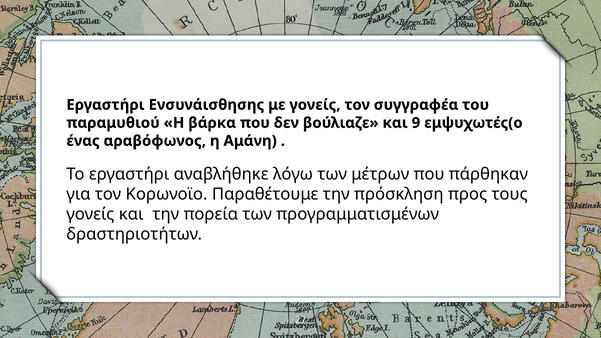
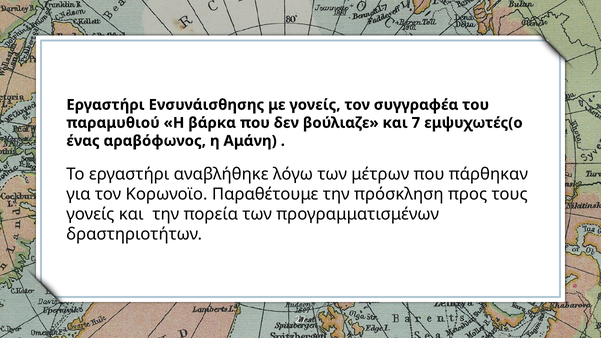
9: 9 -> 7 (416, 123)
